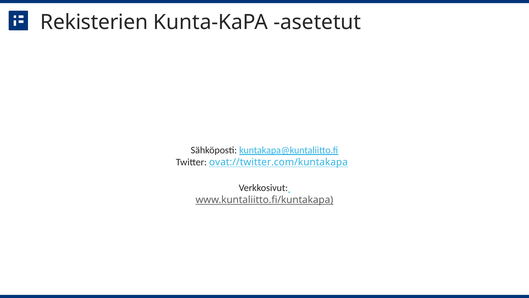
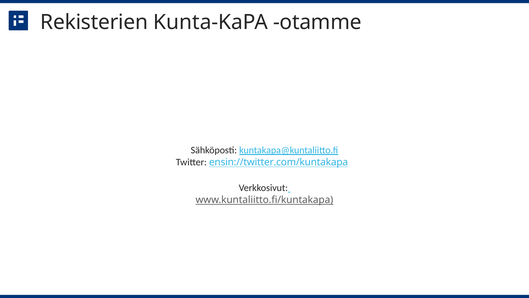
asetetut: asetetut -> otamme (317, 22)
ovat://twitter.com/kuntakapa: ovat://twitter.com/kuntakapa -> ensin://twitter.com/kuntakapa (279, 162)
